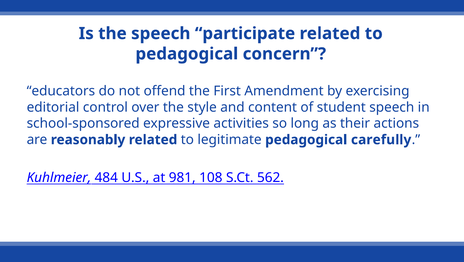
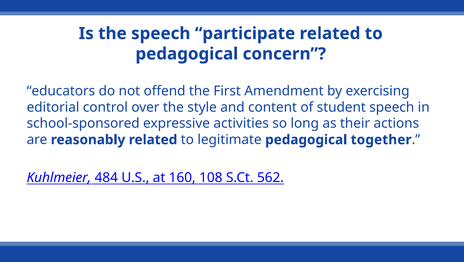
carefully: carefully -> together (381, 140)
981: 981 -> 160 (182, 178)
